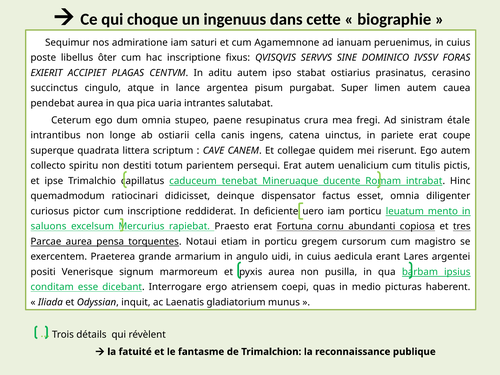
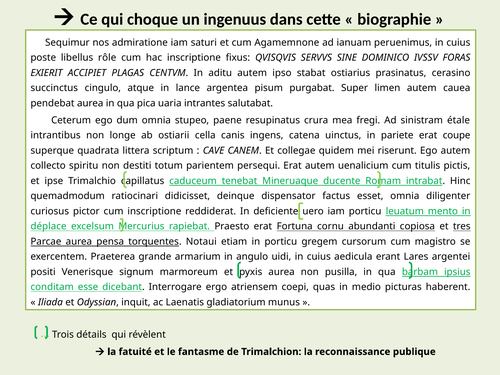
ôter: ôter -> rôle (107, 58)
saluons: saluons -> déplace (49, 226)
